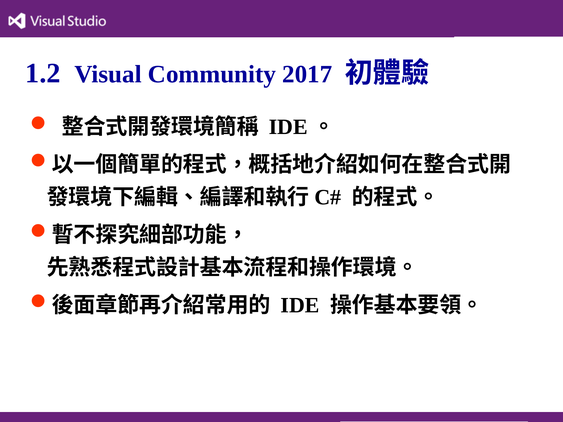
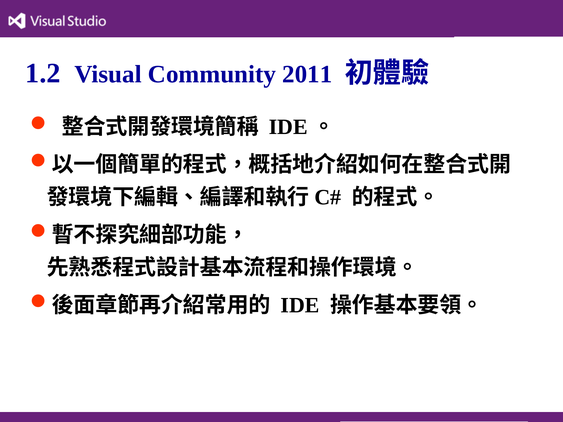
2017: 2017 -> 2011 (307, 74)
